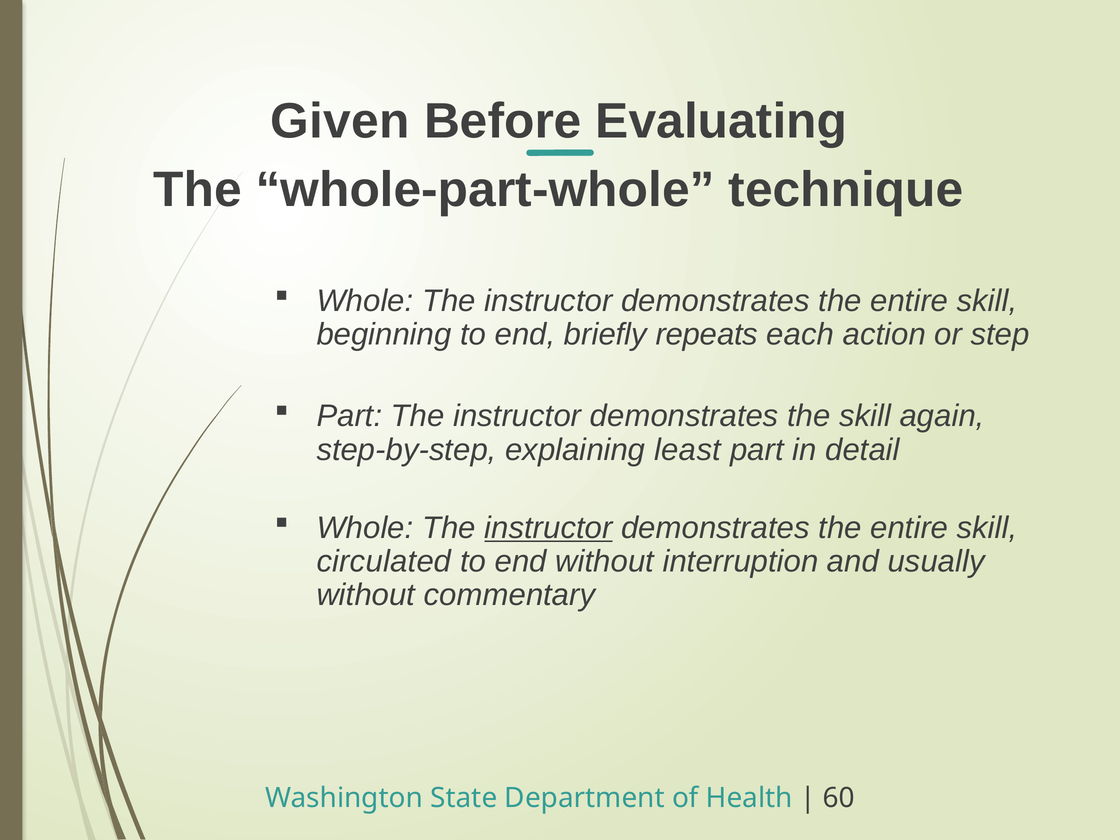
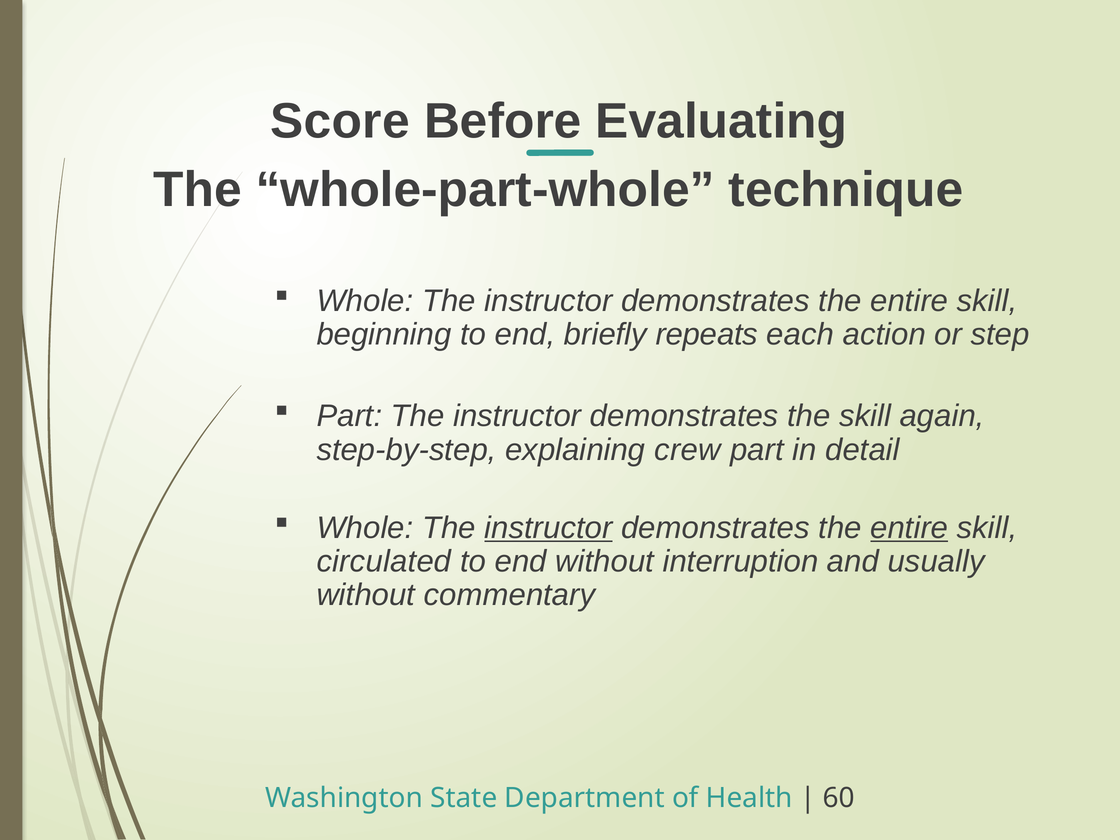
Given: Given -> Score (340, 121)
least: least -> crew (688, 450)
entire underline: none -> present (909, 528)
